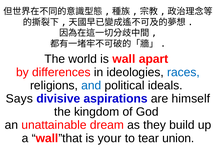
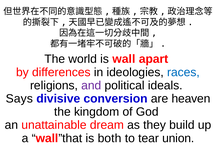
and colour: blue -> purple (91, 85)
aspirations: aspirations -> conversion (116, 99)
himself: himself -> heaven (191, 99)
your: your -> both (110, 138)
